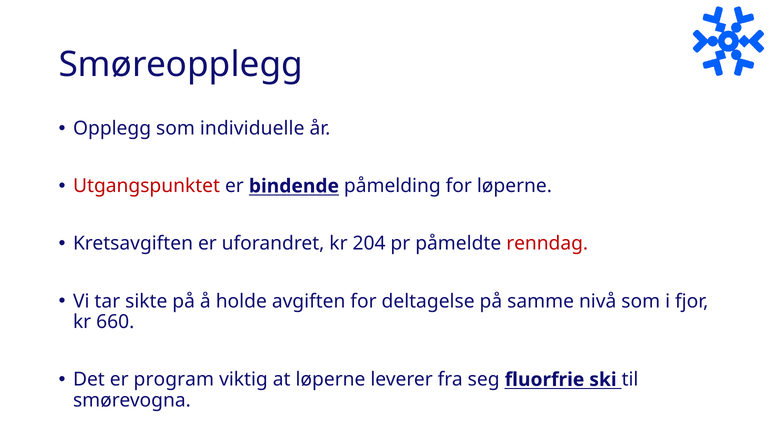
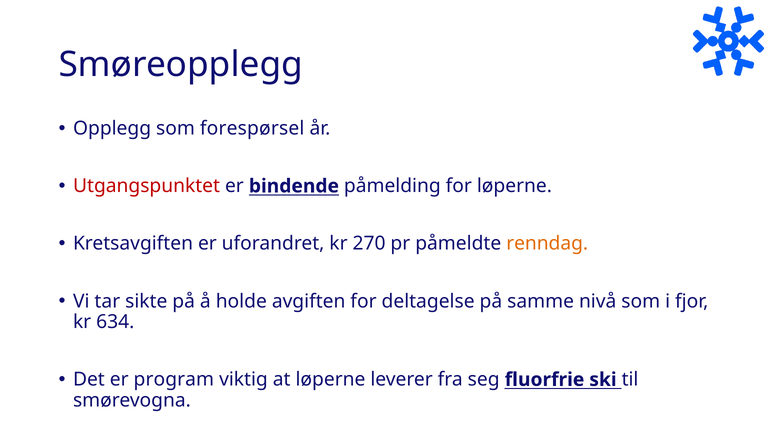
individuelle: individuelle -> forespørsel (252, 128)
204: 204 -> 270 (369, 243)
renndag colour: red -> orange (547, 243)
660: 660 -> 634 (115, 322)
